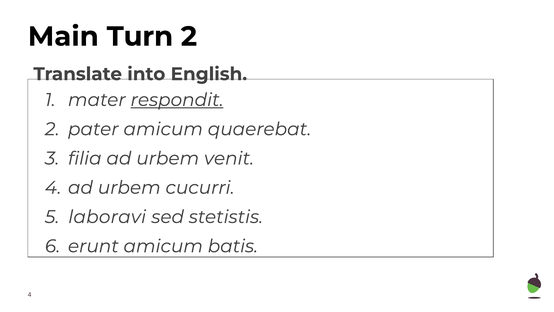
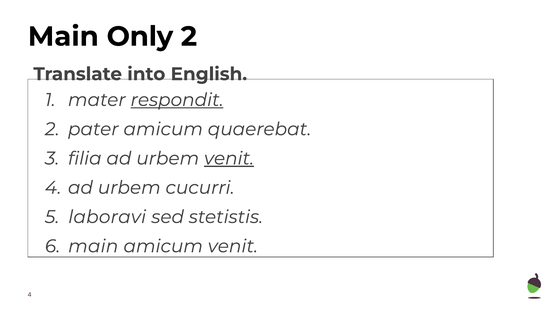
Turn: Turn -> Only (140, 36)
venit underline: none -> present (229, 158)
erunt: erunt -> main (93, 246)
amicum batis: batis -> venit (233, 246)
